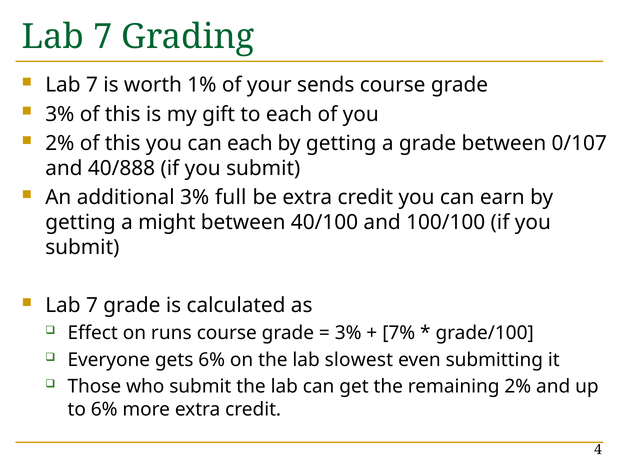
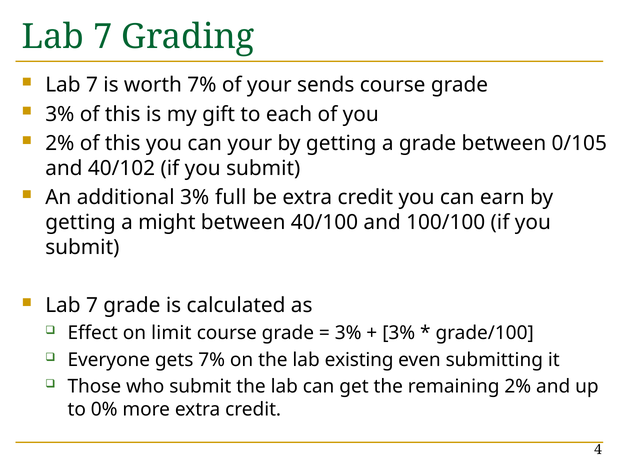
worth 1%: 1% -> 7% (202, 85)
can each: each -> your (250, 143)
0/107: 0/107 -> 0/105 (579, 143)
40/888: 40/888 -> 40/102 (122, 168)
runs: runs -> limit (171, 333)
7%: 7% -> 3% (399, 333)
gets 6%: 6% -> 7% (212, 360)
slowest: slowest -> existing (359, 360)
to 6%: 6% -> 0% (104, 409)
